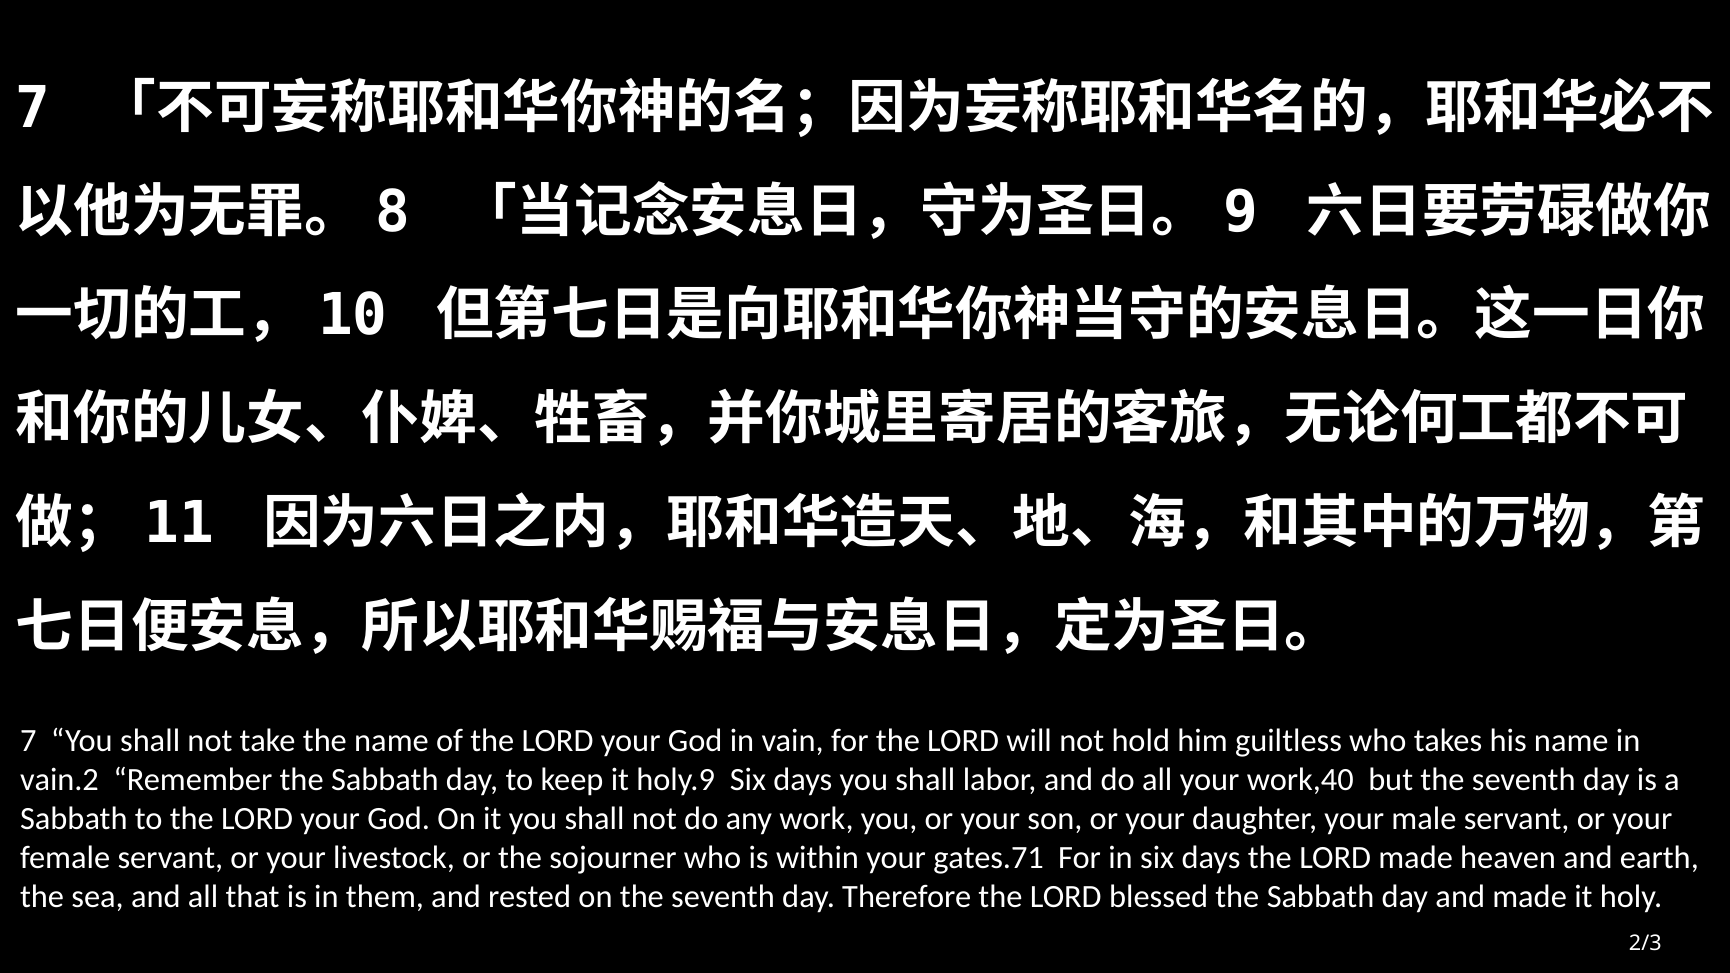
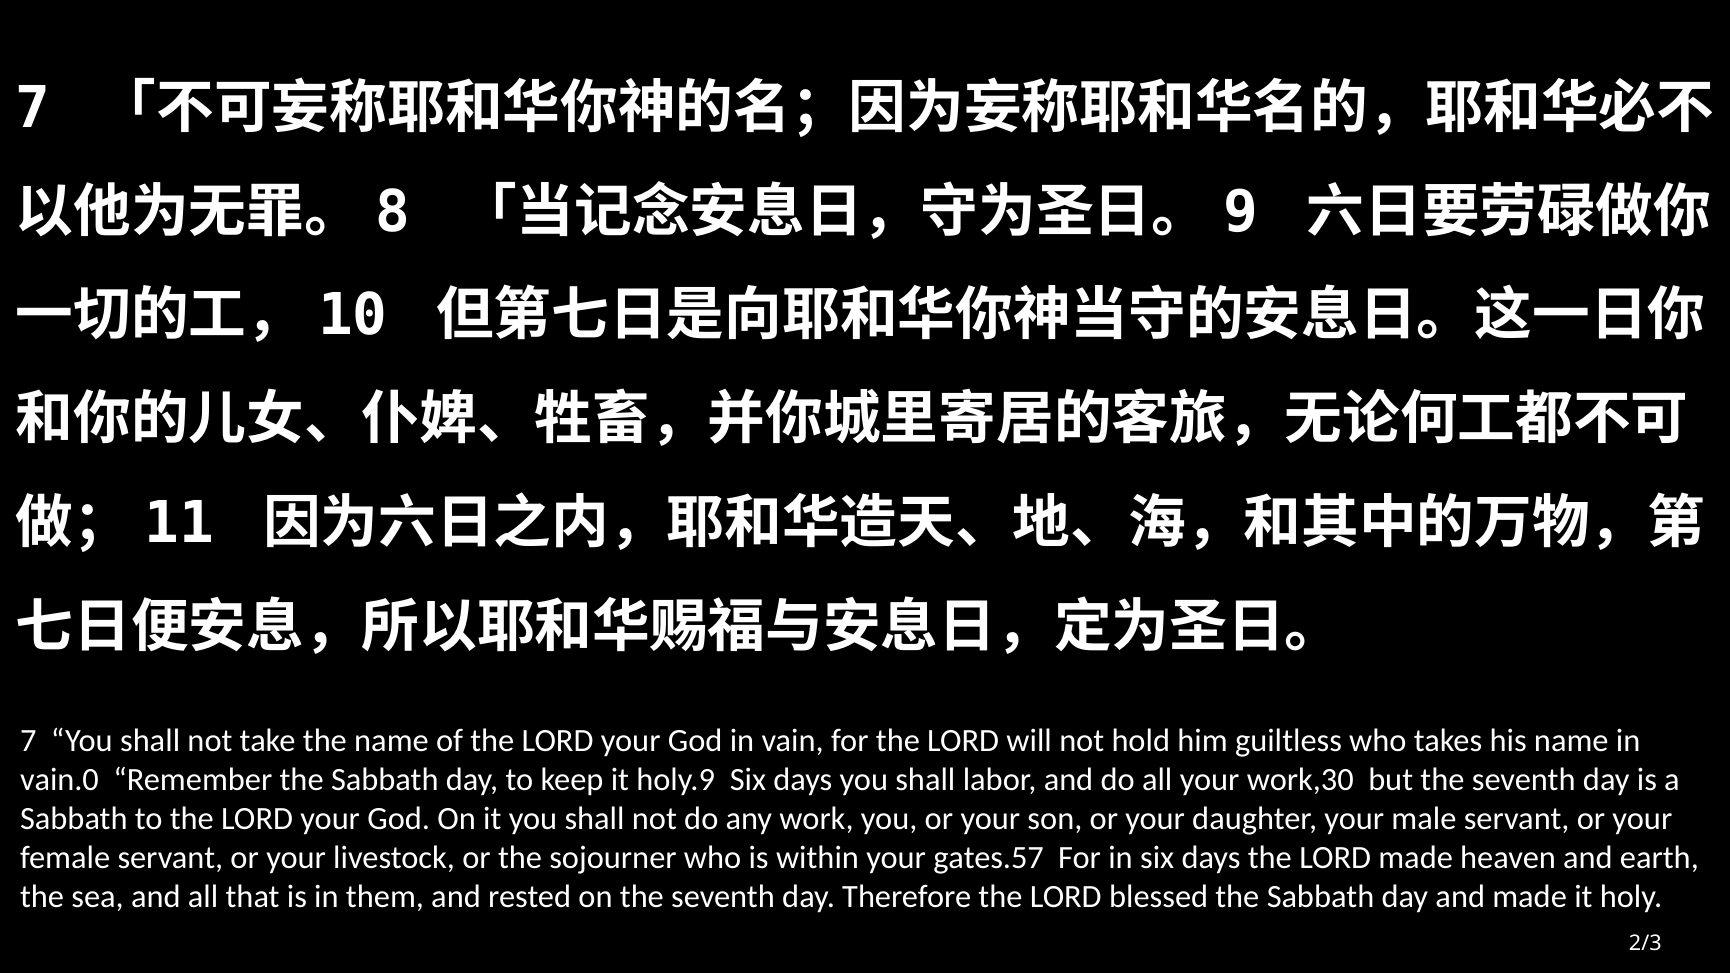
vain.2: vain.2 -> vain.0 (59, 780)
work,40: work,40 -> work,30 (1300, 780)
gates.71: gates.71 -> gates.57 (989, 858)
